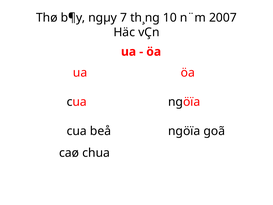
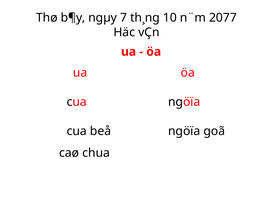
2007: 2007 -> 2077 (223, 18)
